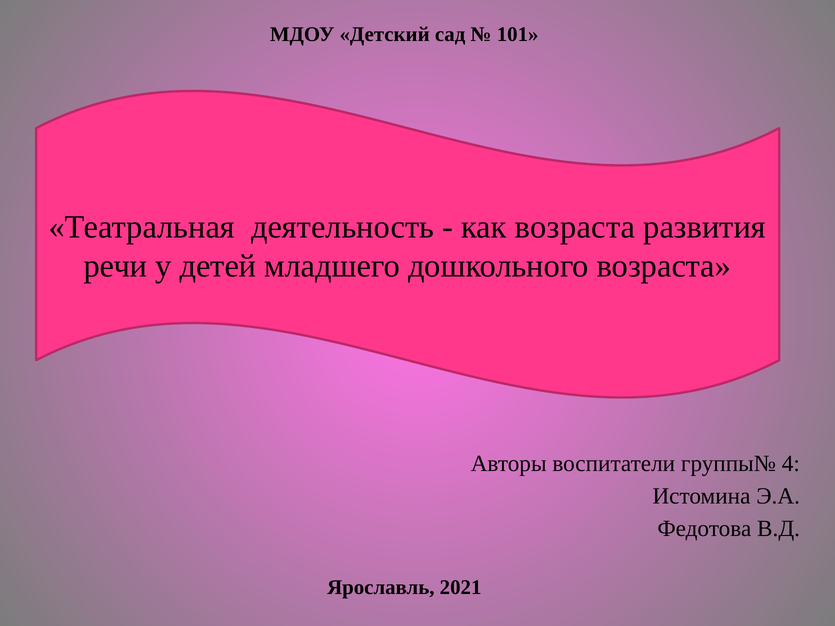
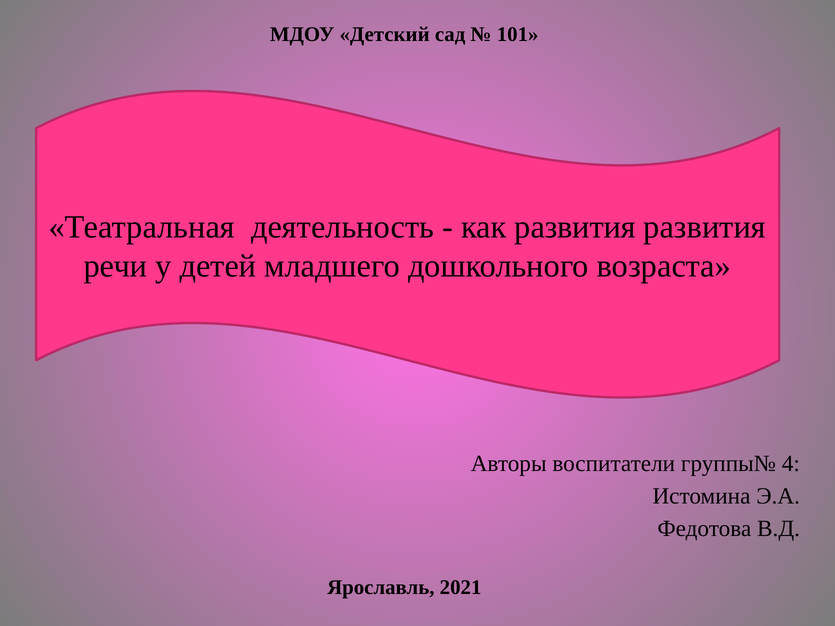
как возраста: возраста -> развития (575, 227)
